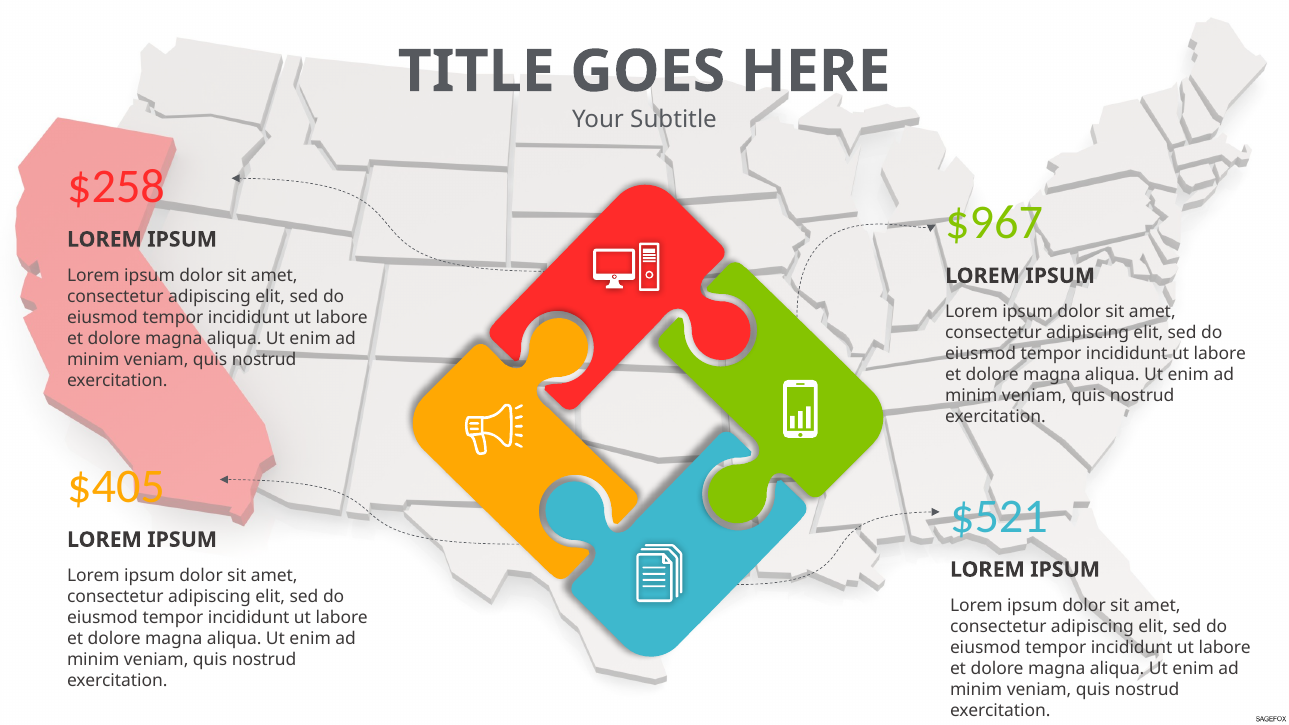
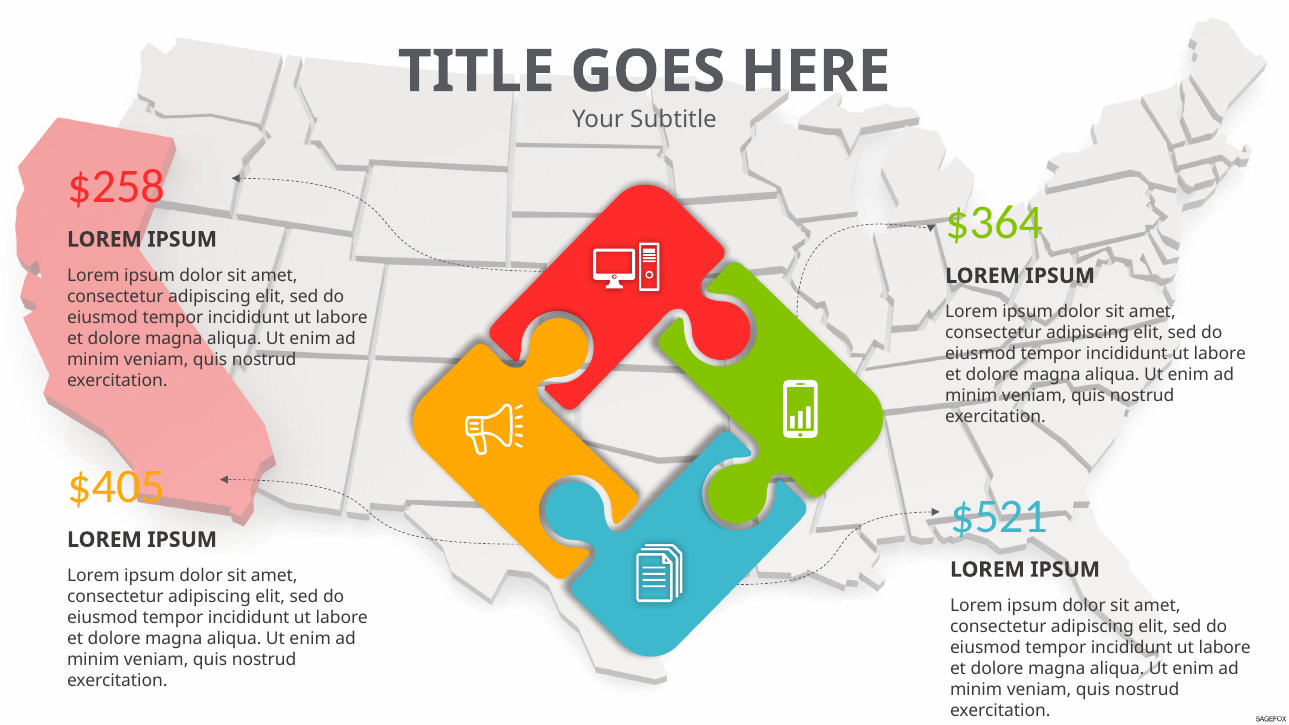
$967: $967 -> $364 (994, 223)
